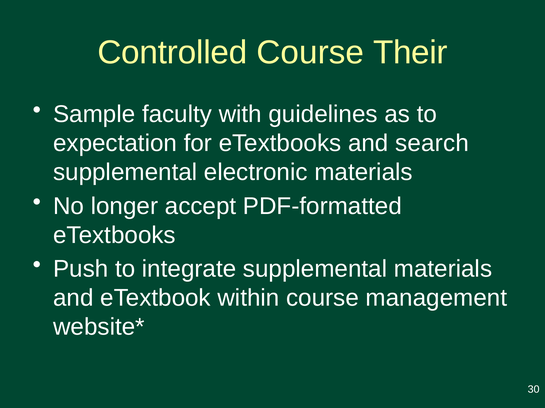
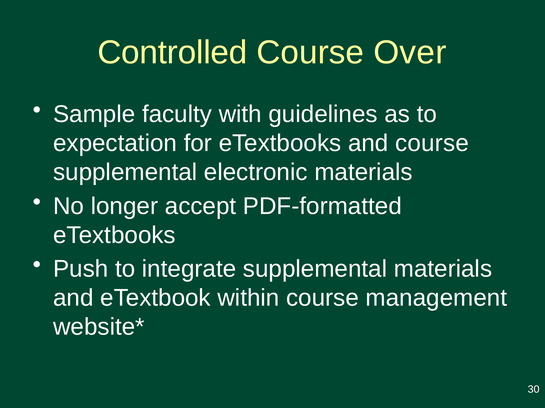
Their: Their -> Over (410, 53)
and search: search -> course (432, 143)
